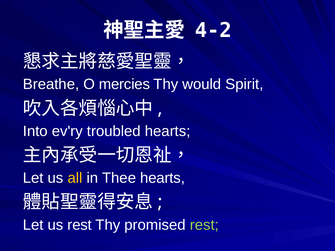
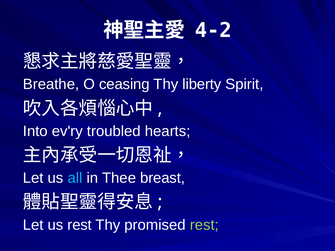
mercies: mercies -> ceasing (124, 84)
would: would -> liberty (202, 84)
all colour: yellow -> light blue (75, 178)
Thee hearts: hearts -> breast (163, 178)
